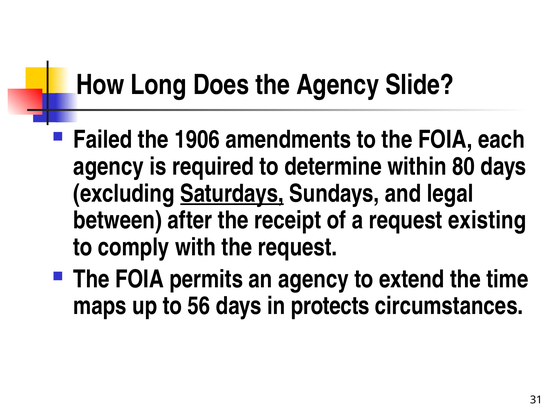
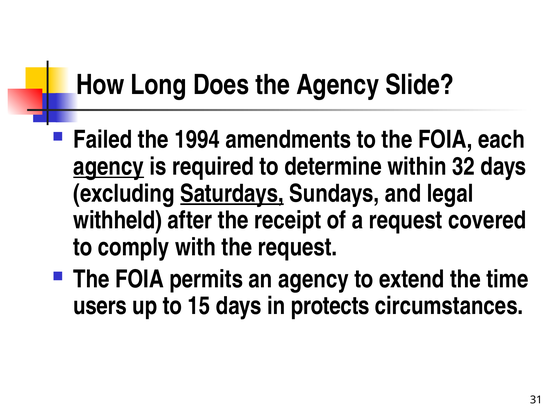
1906: 1906 -> 1994 (197, 140)
agency underline: none -> present (109, 167)
80: 80 -> 32 (464, 167)
between: between -> withheld (118, 220)
existing: existing -> covered (487, 220)
maps: maps -> users (100, 306)
56: 56 -> 15 (199, 306)
